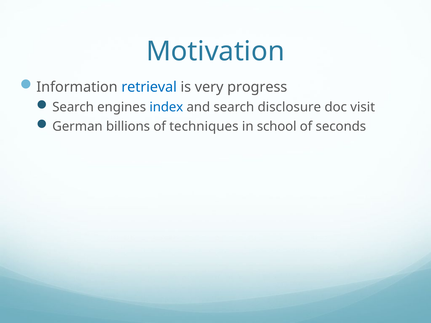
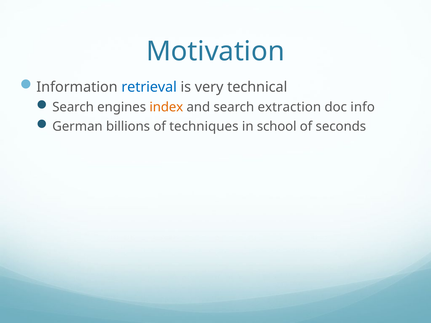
progress: progress -> technical (257, 87)
index colour: blue -> orange (166, 107)
disclosure: disclosure -> extraction (289, 107)
visit: visit -> info (363, 107)
